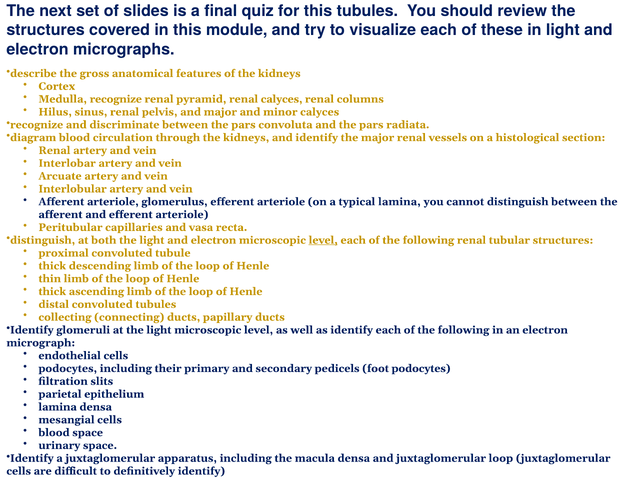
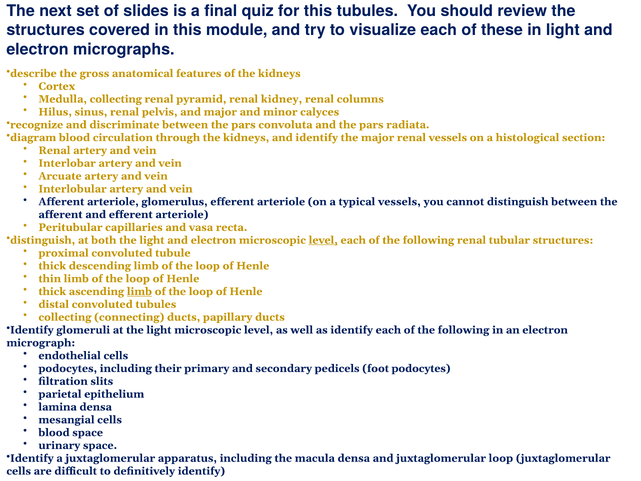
Medulla recognize: recognize -> collecting (116, 99)
renal calyces: calyces -> kidney (281, 99)
typical lamina: lamina -> vessels (399, 202)
limb underline: none -> present (139, 291)
